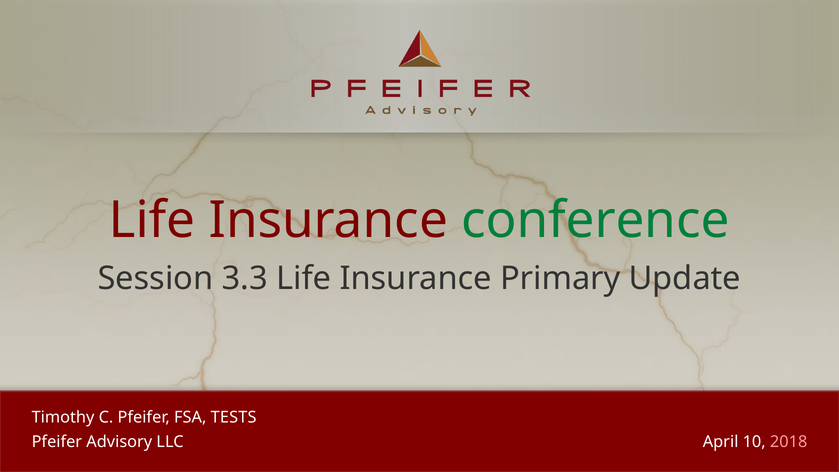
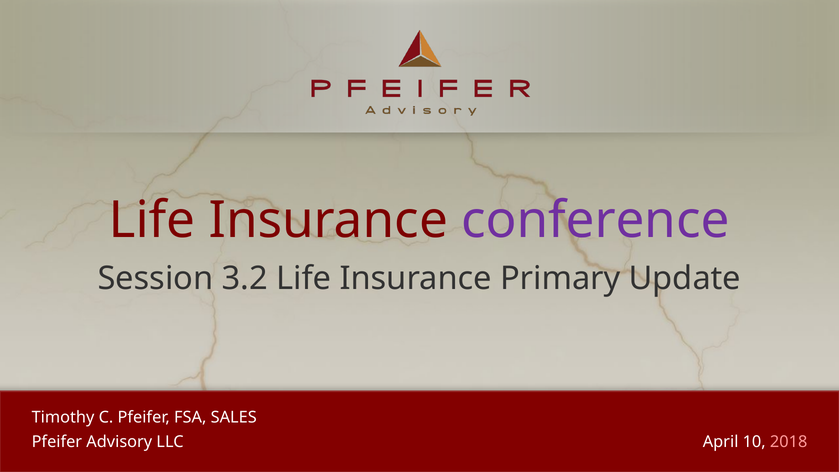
conference colour: green -> purple (595, 220)
3.3: 3.3 -> 3.2 (245, 278)
TESTS: TESTS -> SALES (234, 417)
